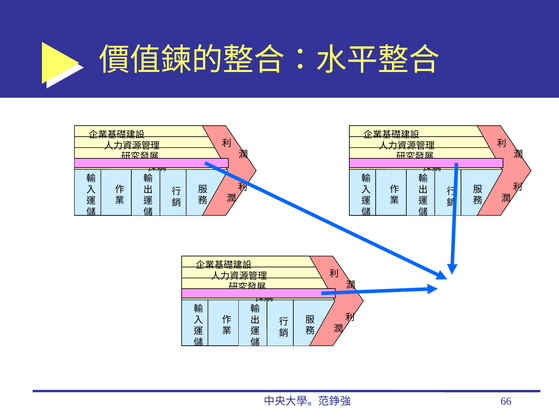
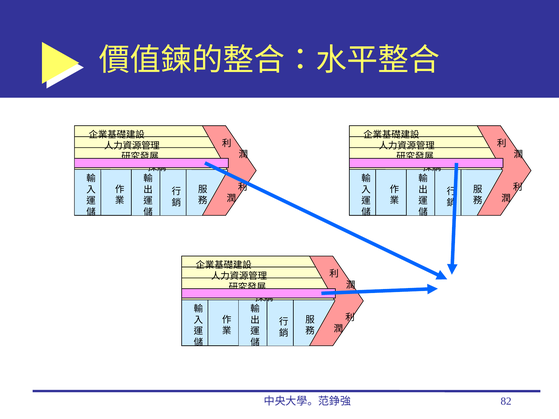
66: 66 -> 82 (506, 401)
